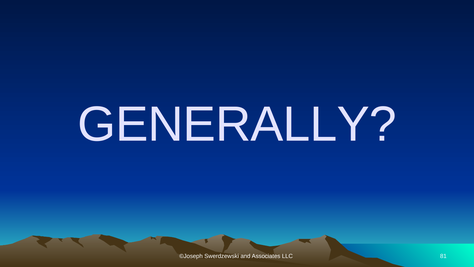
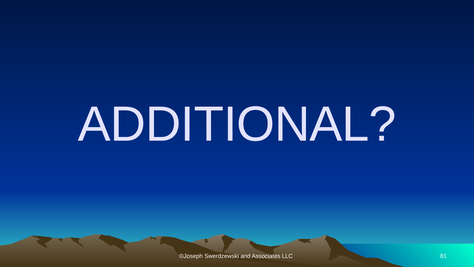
GENERALLY: GENERALLY -> ADDITIONAL (237, 124)
